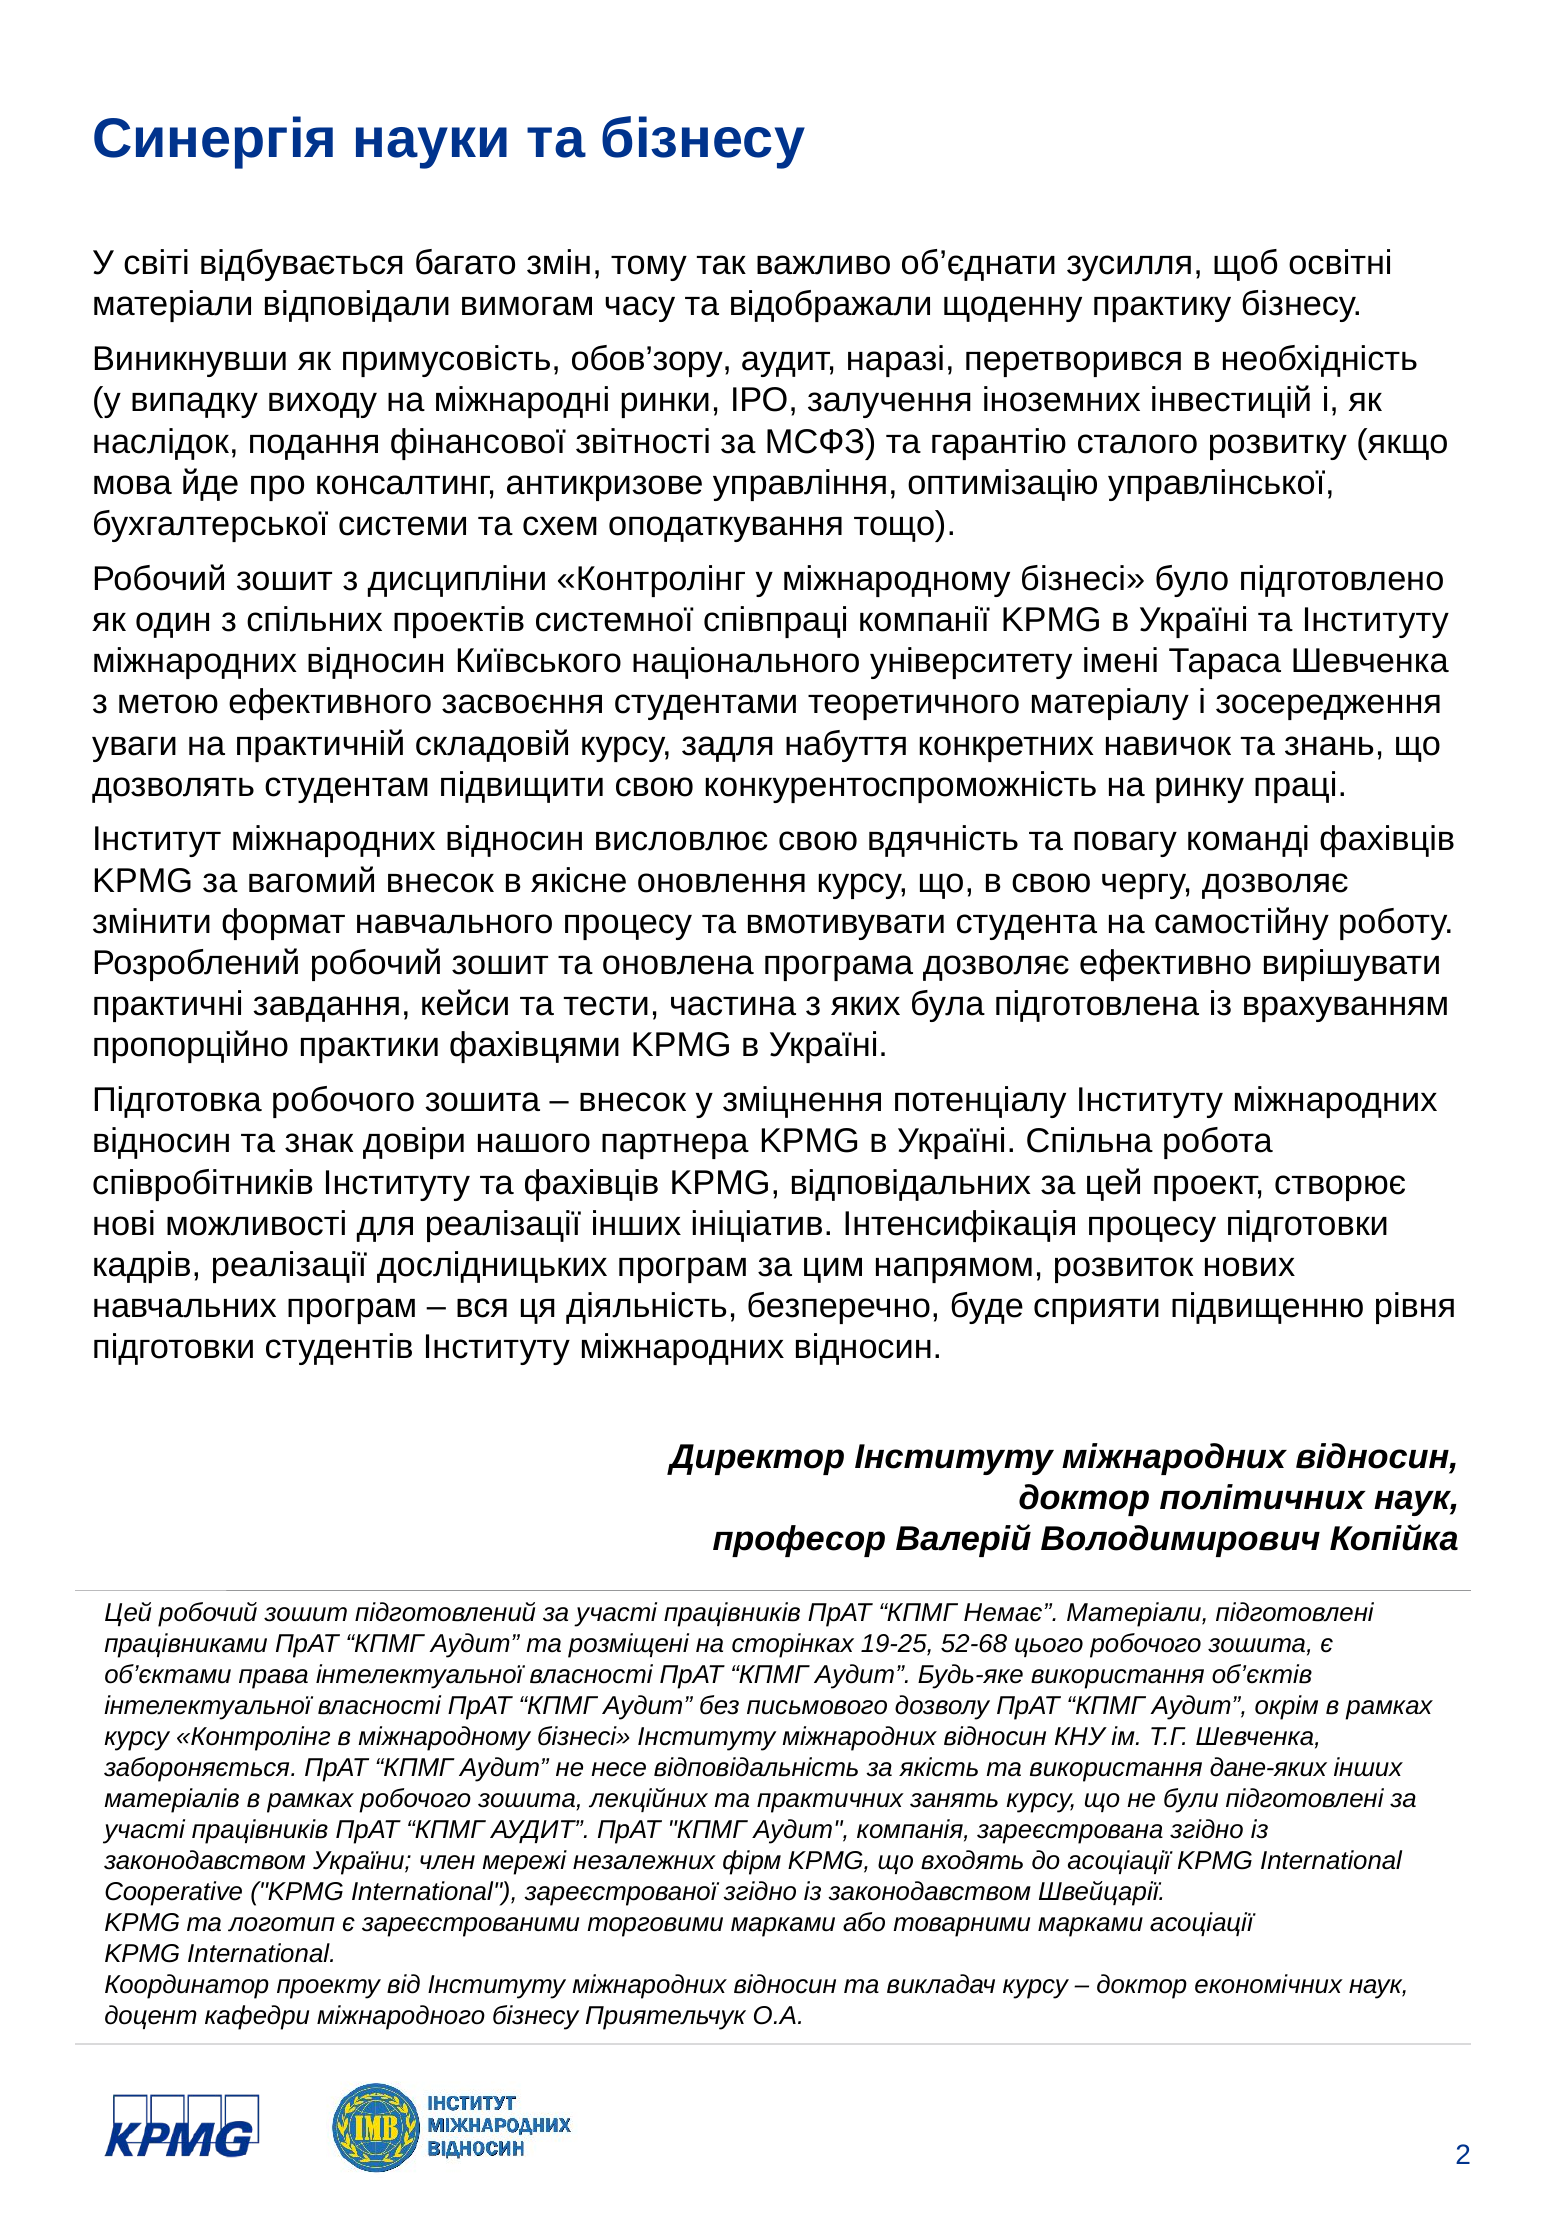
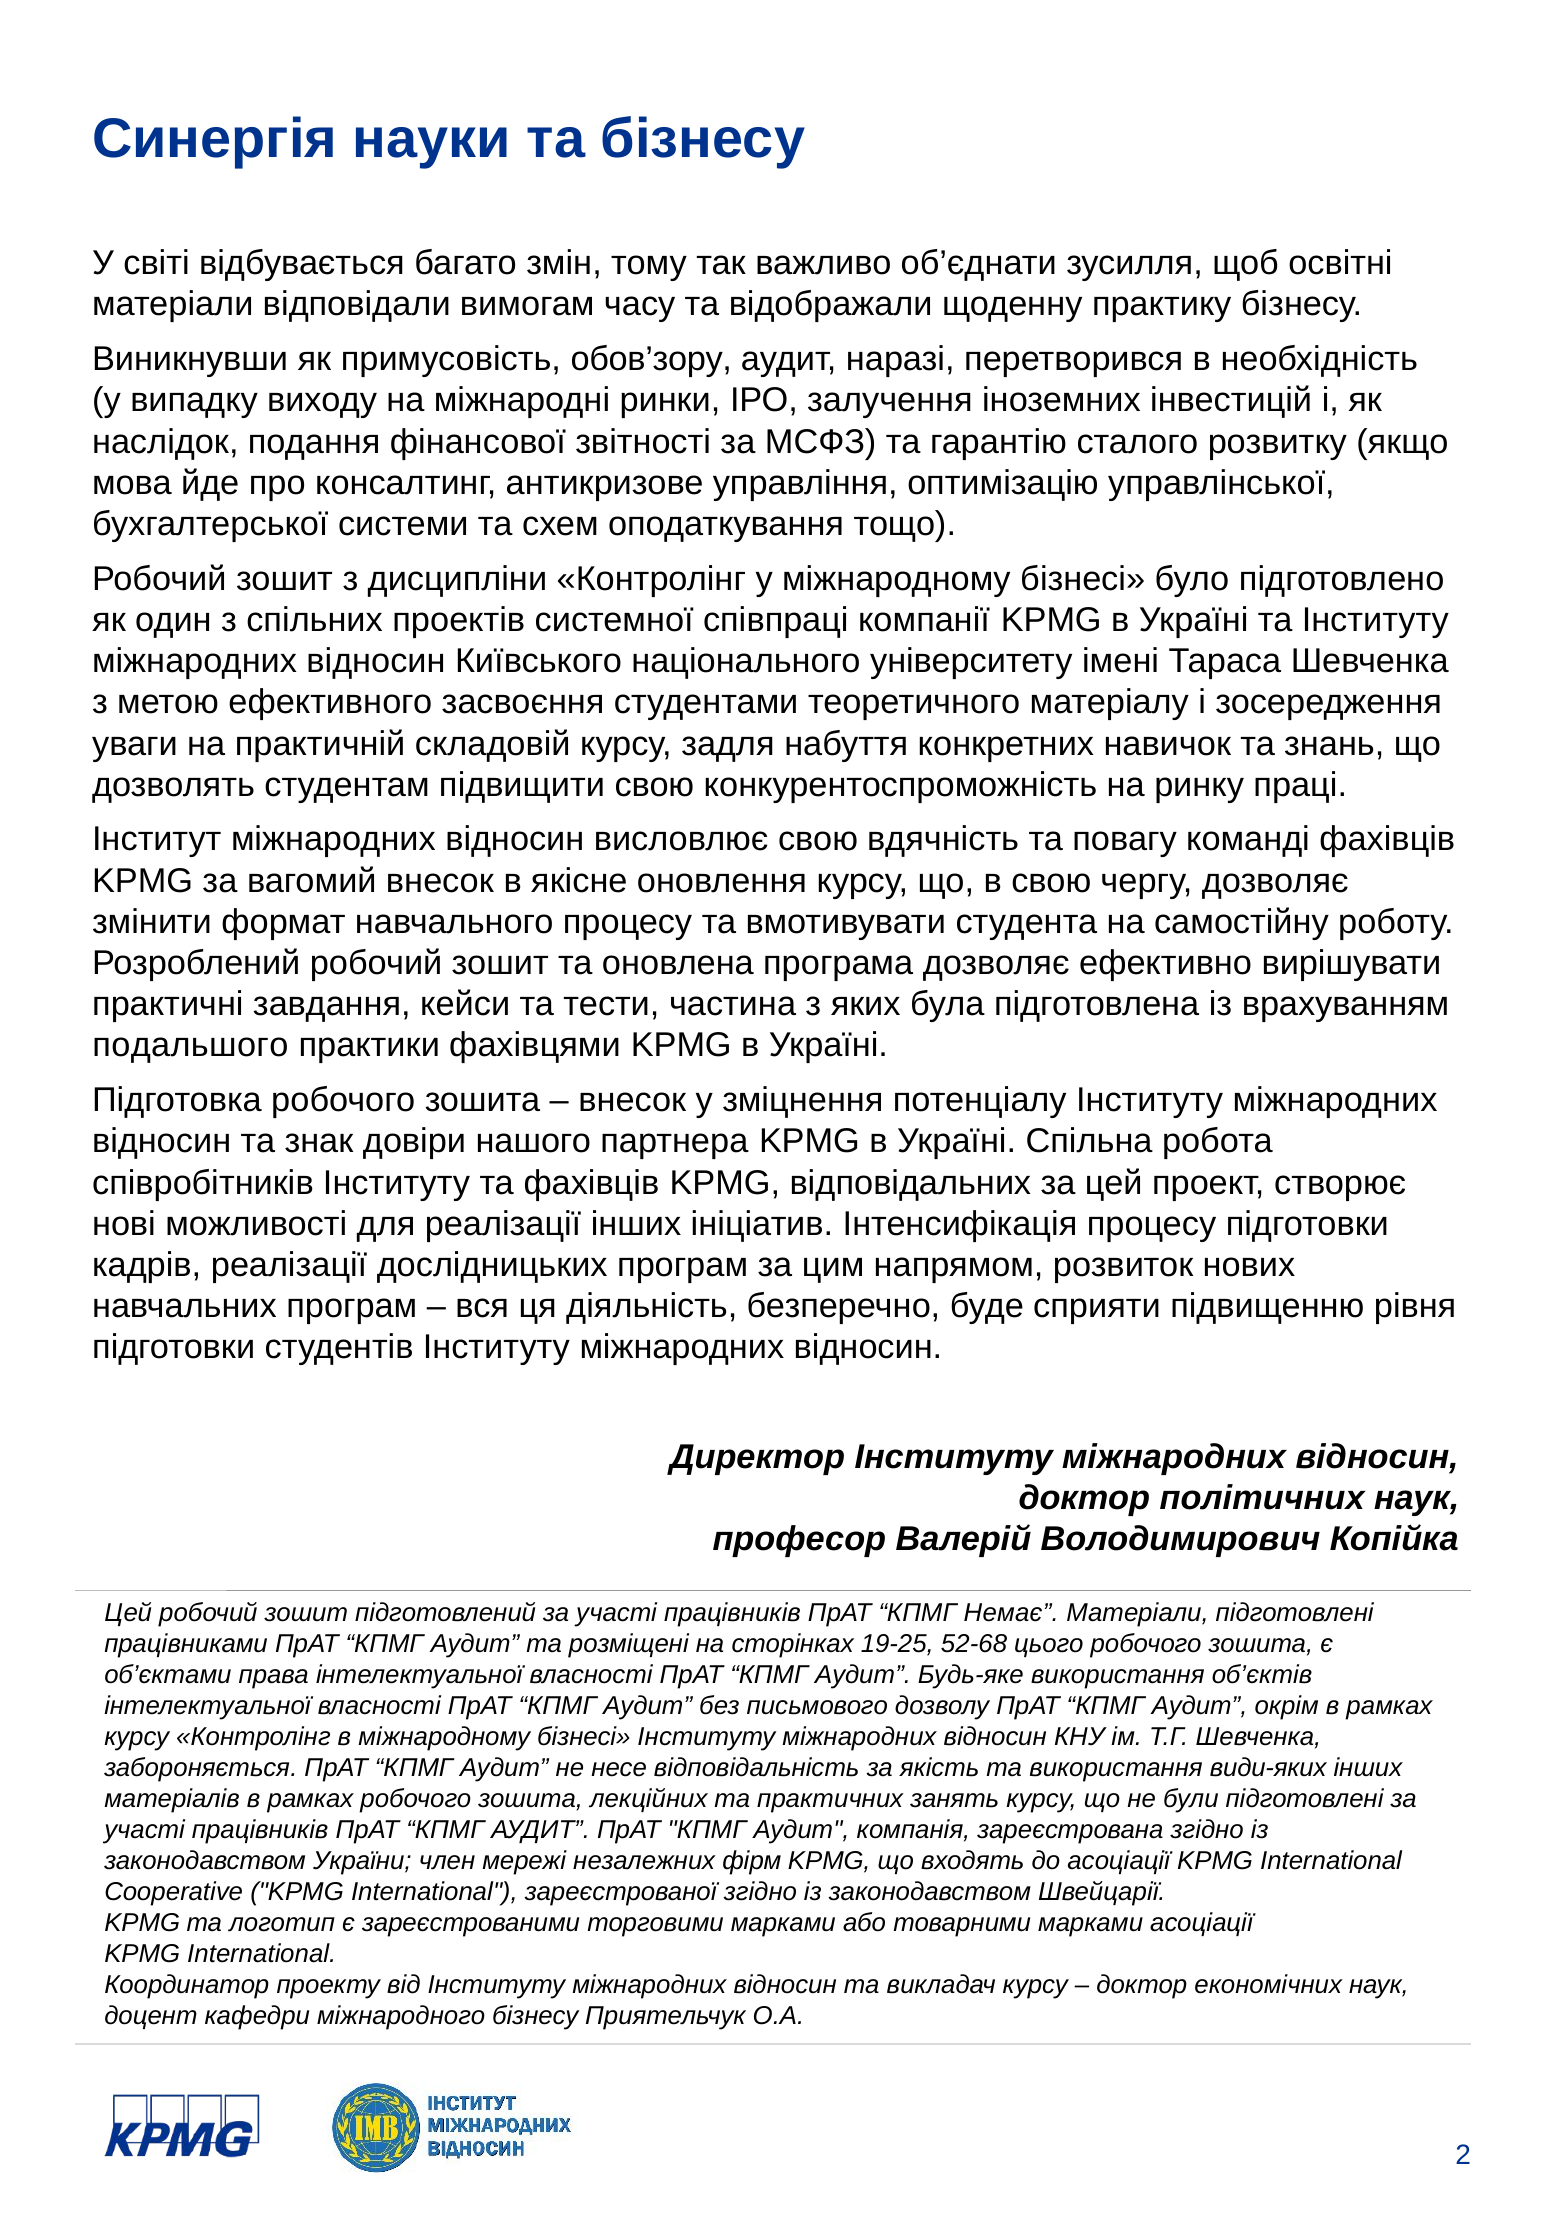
пропорційно: пропорційно -> подальшого (190, 1046)
дане-яких: дане-яких -> види-яких (1268, 1768)
